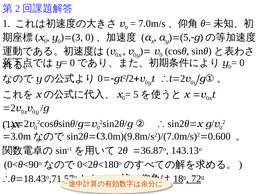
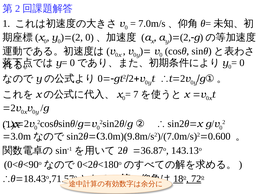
3: 3 -> 2 (77, 37)
5: 5 -> 2 (185, 37)
5: 5 -> 7 (136, 94)
